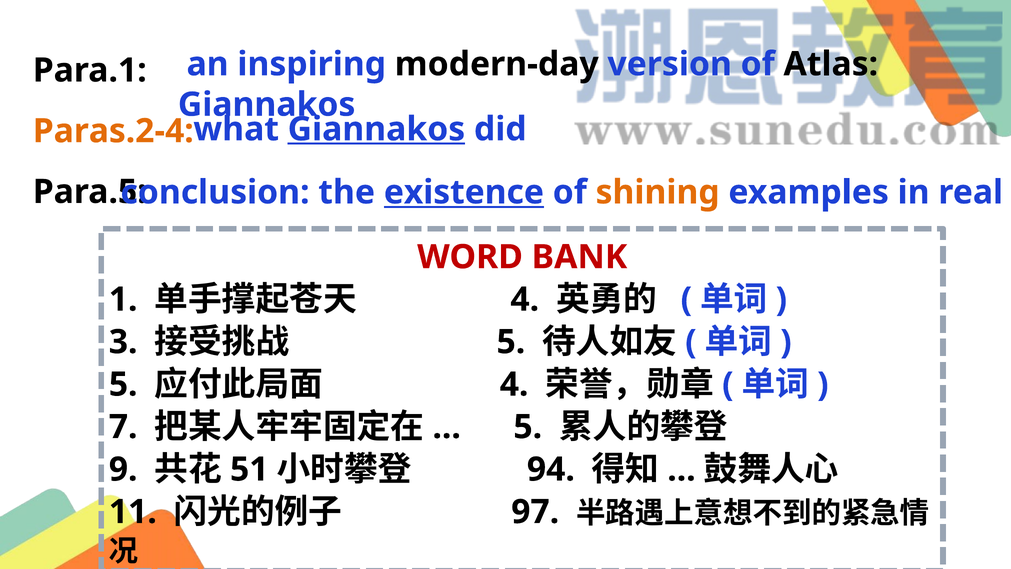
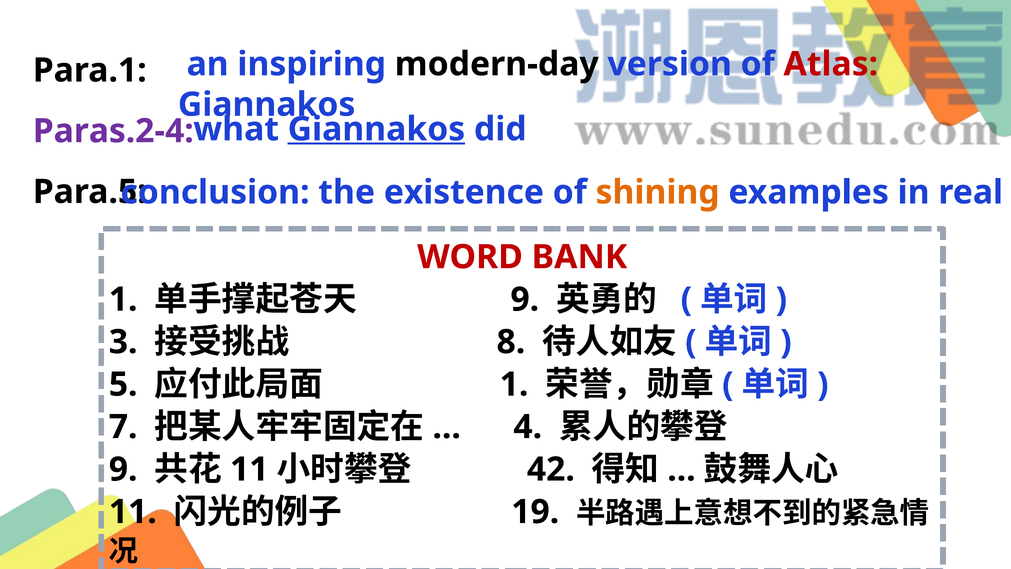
Atlas colour: black -> red (831, 64)
Paras.2-4 colour: orange -> purple (113, 131)
existence underline: present -> none (464, 192)
4: 4 -> 9 (525, 299)
5: 5 -> 8 (511, 342)
4: 4 -> 1 (514, 384)
5: 5 -> 4 (528, 427)
51: 51 -> 11 (249, 469)
94: 94 -> 42 (551, 469)
97: 97 -> 19 (535, 512)
